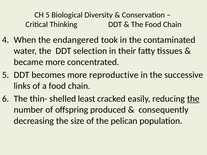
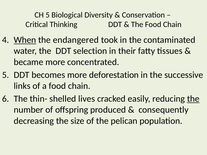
When underline: none -> present (25, 40)
reproductive: reproductive -> deforestation (114, 75)
least: least -> lives (87, 99)
